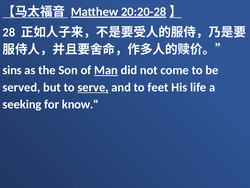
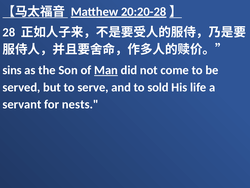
serve underline: present -> none (93, 87)
feet: feet -> sold (158, 87)
seeking: seeking -> servant (22, 104)
know: know -> nests (80, 104)
